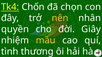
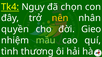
Chốn: Chốn -> Nguy (33, 7)
Giây: Giây -> Gieo (91, 29)
mầu colour: yellow -> light green (46, 41)
